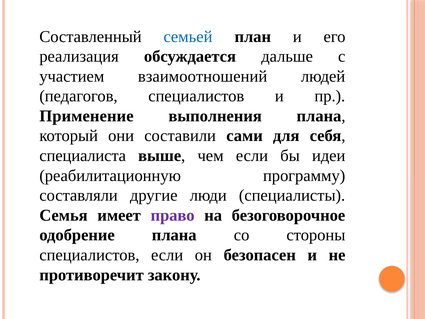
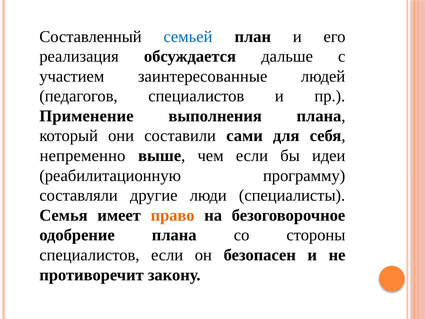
взаимоотношений: взаимоотношений -> заинтересованные (203, 76)
специалиста: специалиста -> непременно (83, 156)
право colour: purple -> orange (173, 215)
